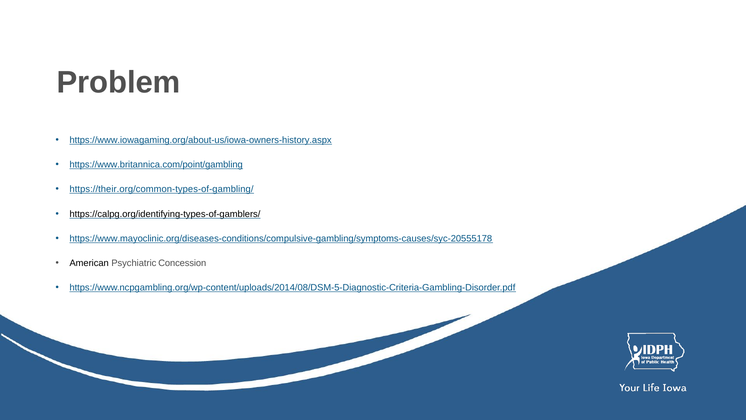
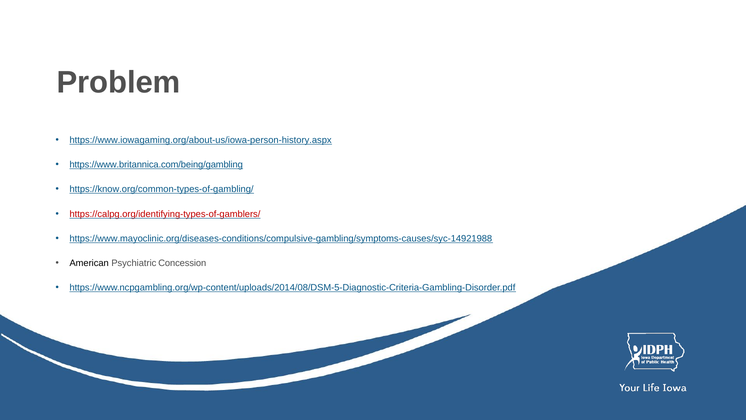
https://www.iowagaming.org/about-us/iowa-owners-history.aspx: https://www.iowagaming.org/about-us/iowa-owners-history.aspx -> https://www.iowagaming.org/about-us/iowa-person-history.aspx (201, 140)
https://www.britannica.com/point/gambling: https://www.britannica.com/point/gambling -> https://www.britannica.com/being/gambling (156, 165)
https://their.org/common-types-of-gambling/: https://their.org/common-types-of-gambling/ -> https://know.org/common-types-of-gambling/ (162, 189)
https://calpg.org/identifying-types-of-gamblers/ colour: black -> red (165, 214)
https://www.mayoclinic.org/diseases-conditions/compulsive-gambling/symptoms-causes/syc-20555178: https://www.mayoclinic.org/diseases-conditions/compulsive-gambling/symptoms-causes/syc-20555178 -> https://www.mayoclinic.org/diseases-conditions/compulsive-gambling/symptoms-causes/syc-14921988 (281, 238)
